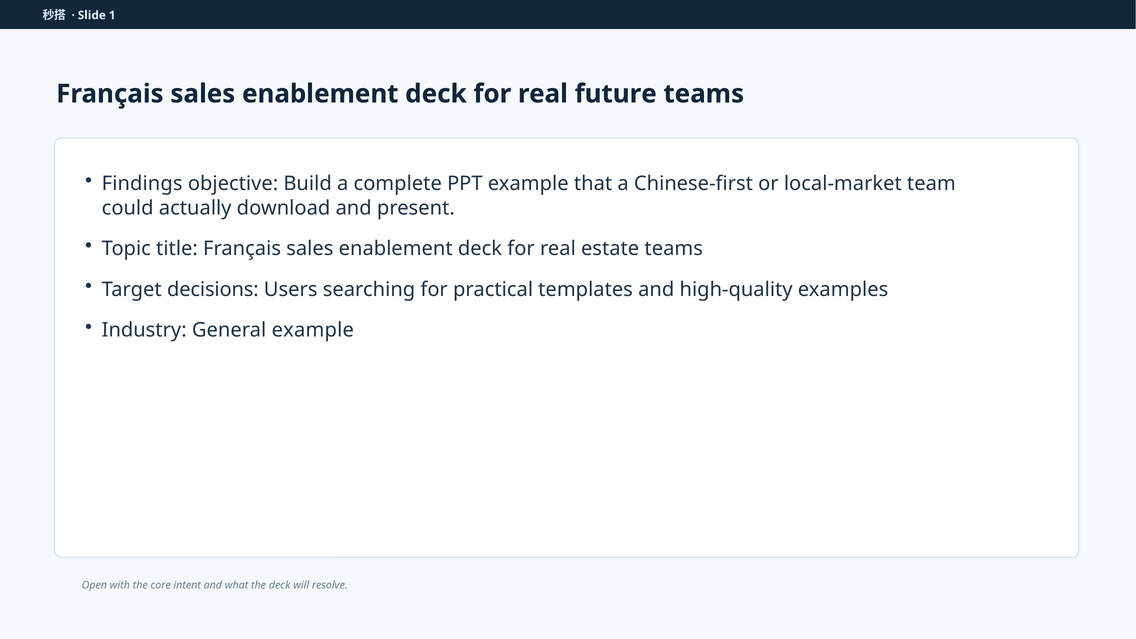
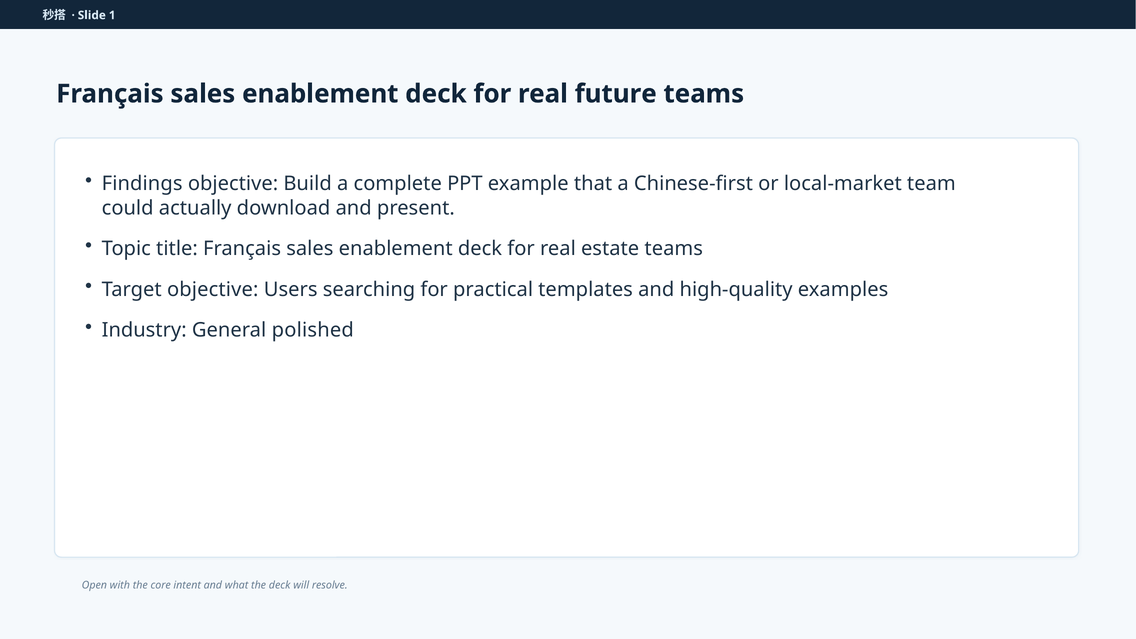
Target decisions: decisions -> objective (213, 289)
General example: example -> polished (313, 330)
